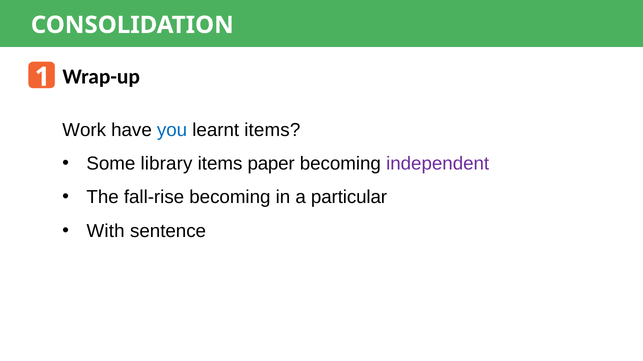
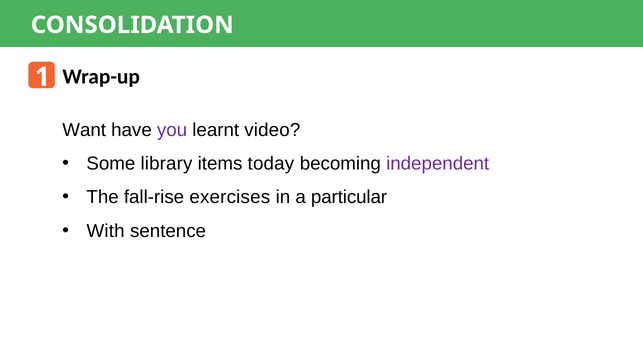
Work: Work -> Want (84, 130)
you colour: blue -> purple (172, 130)
learnt items: items -> video (272, 130)
paper: paper -> today (271, 164)
fall-rise becoming: becoming -> exercises (230, 198)
